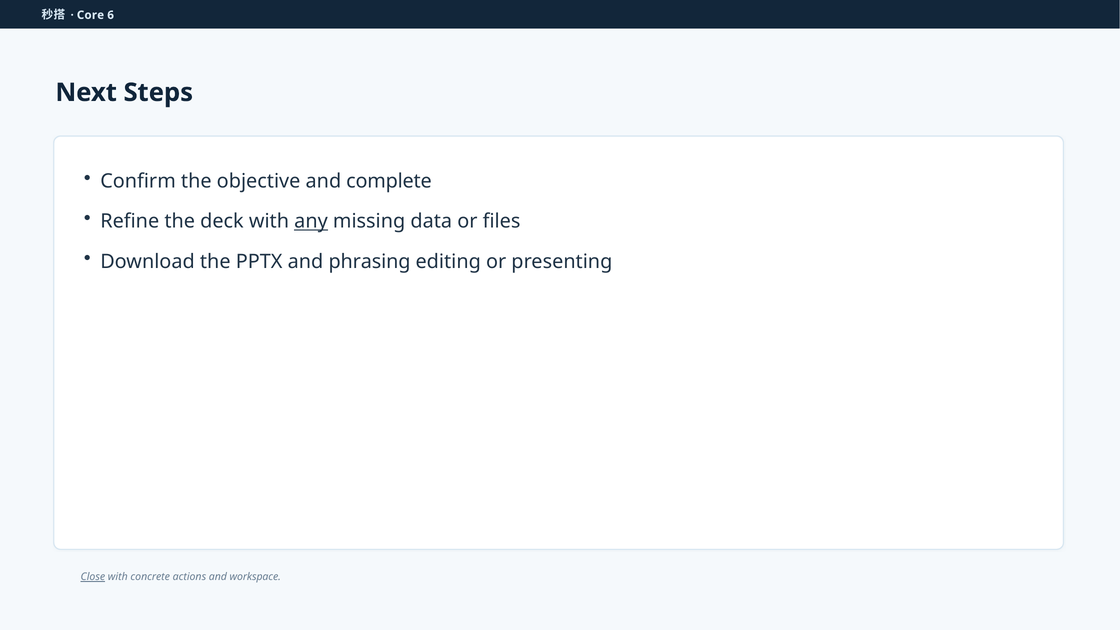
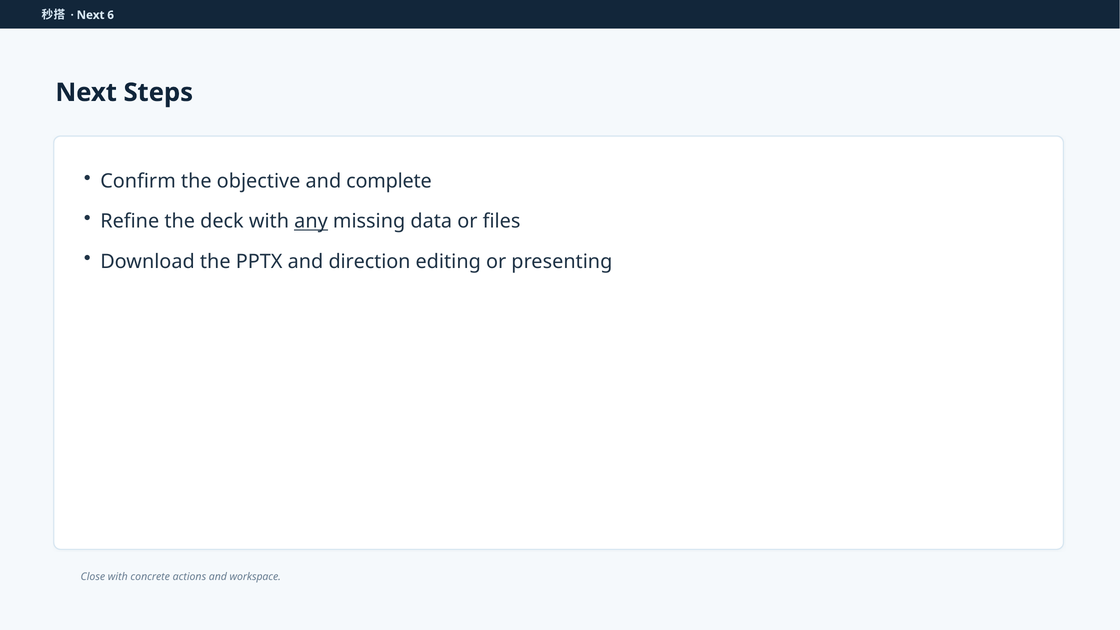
Core: Core -> Next (91, 15)
phrasing: phrasing -> direction (369, 262)
Close underline: present -> none (93, 577)
